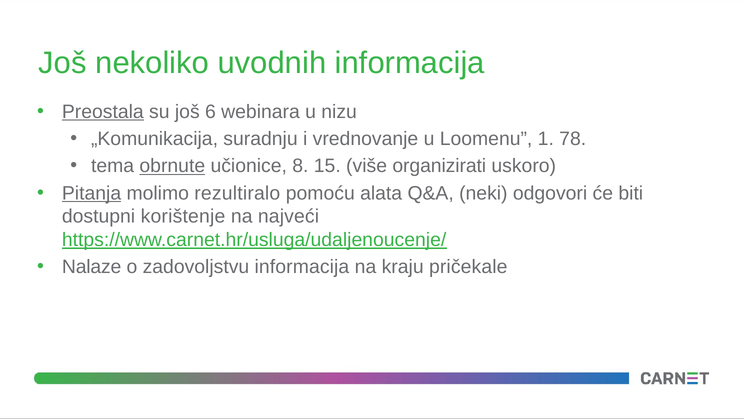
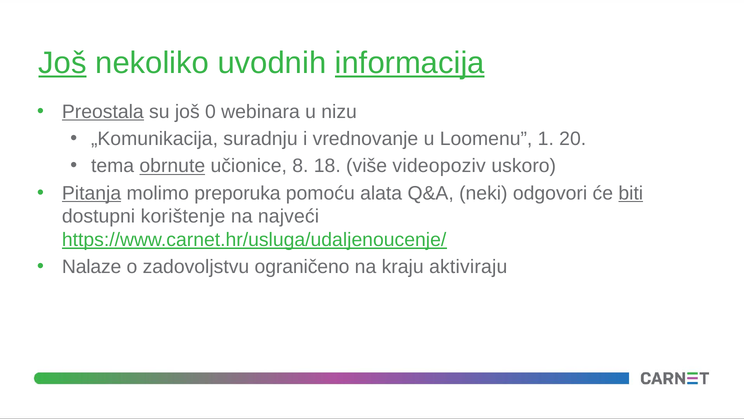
Još underline: none -> present (63, 63)
informacija underline: none -> present (410, 63)
6: 6 -> 0 (210, 112)
78: 78 -> 20 (573, 139)
15: 15 -> 18 (327, 166)
organizirati: organizirati -> videopoziv (439, 166)
rezultiralo: rezultiralo -> preporuka (237, 193)
biti underline: none -> present (631, 193)
zadovoljstvu informacija: informacija -> ograničeno (302, 267)
pričekale: pričekale -> aktiviraju (468, 267)
